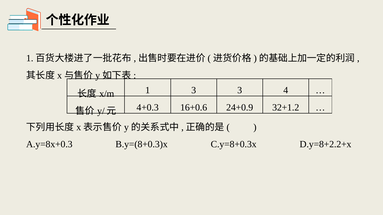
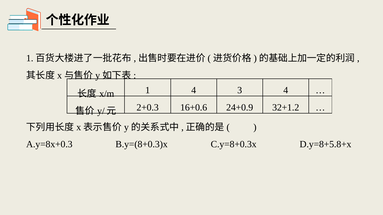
1 3: 3 -> 4 (194, 90)
4+0.3: 4+0.3 -> 2+0.3 (148, 108)
D.y=8+2.2+x: D.y=8+2.2+x -> D.y=8+5.8+x (325, 145)
